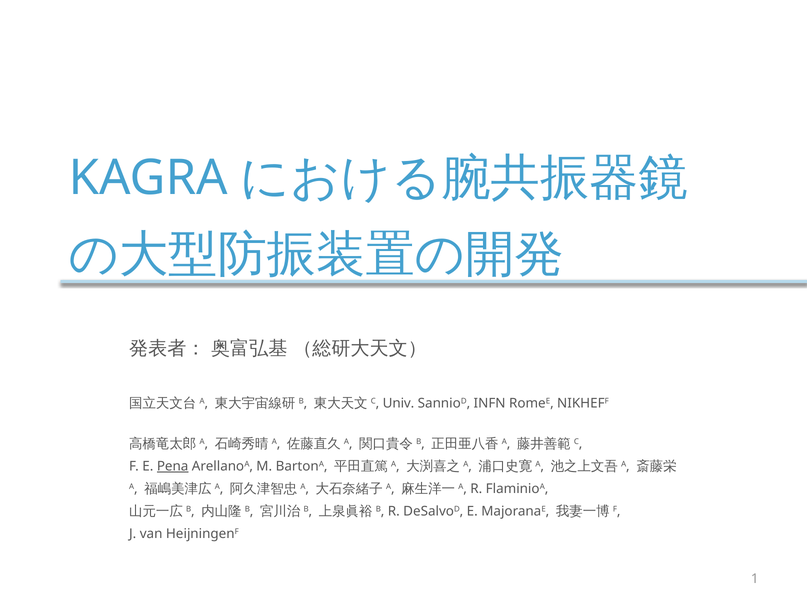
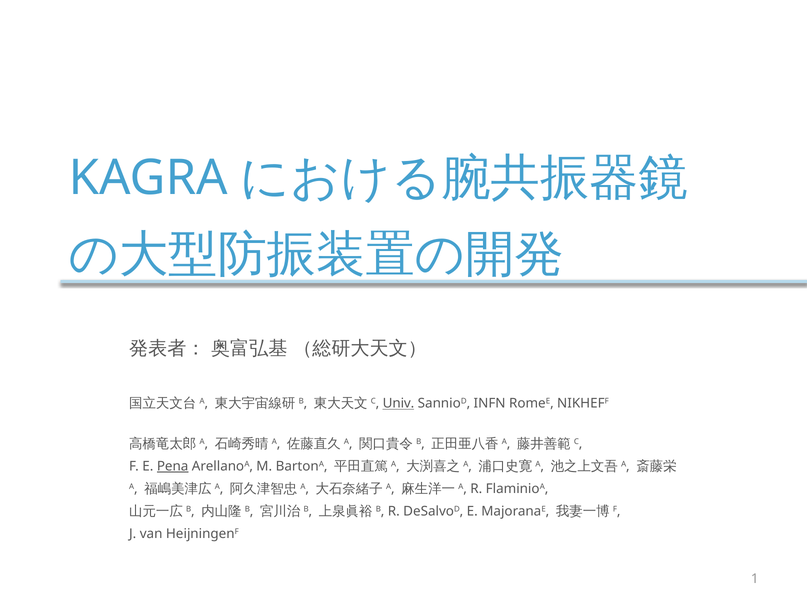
Univ underline: none -> present (399, 404)
